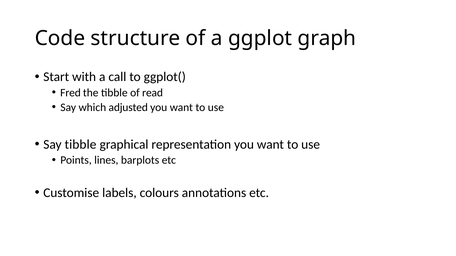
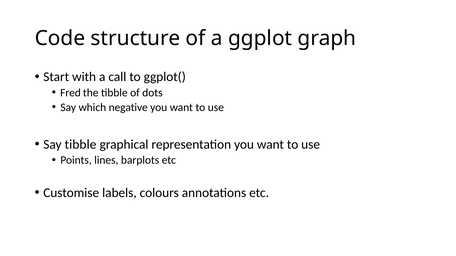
read: read -> dots (152, 93)
adjusted: adjusted -> negative (128, 107)
